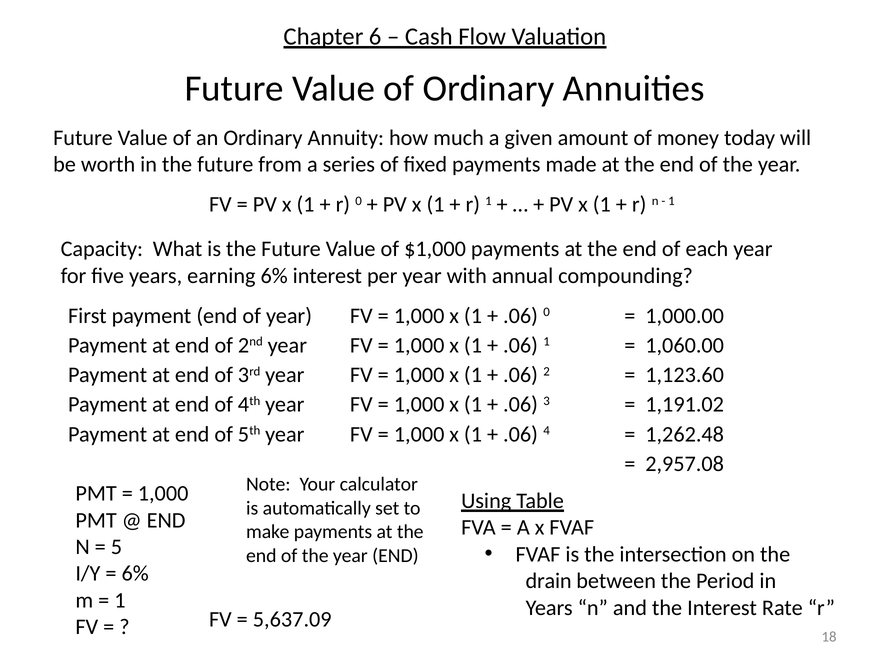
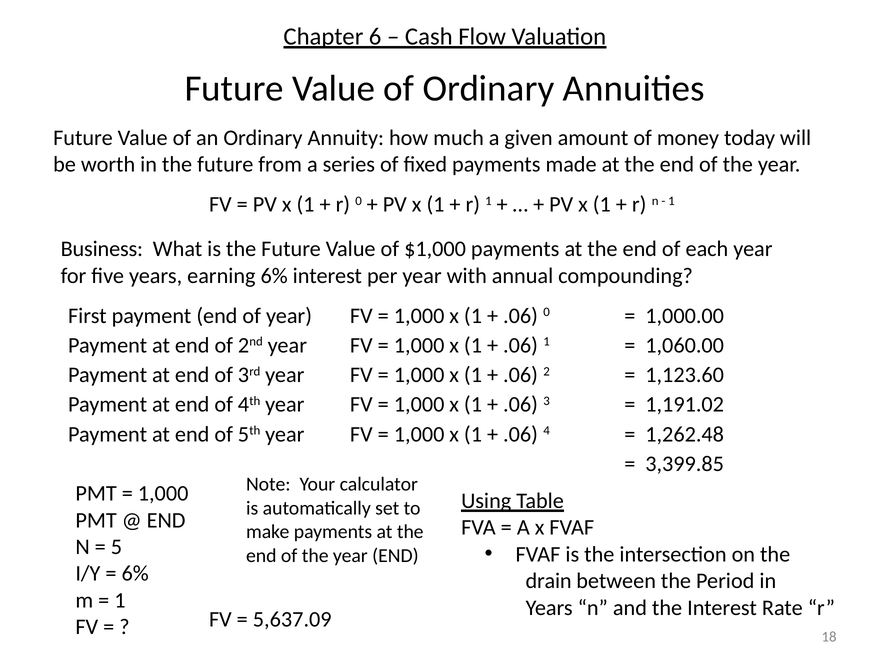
Capacity: Capacity -> Business (102, 249)
2,957.08: 2,957.08 -> 3,399.85 (685, 464)
